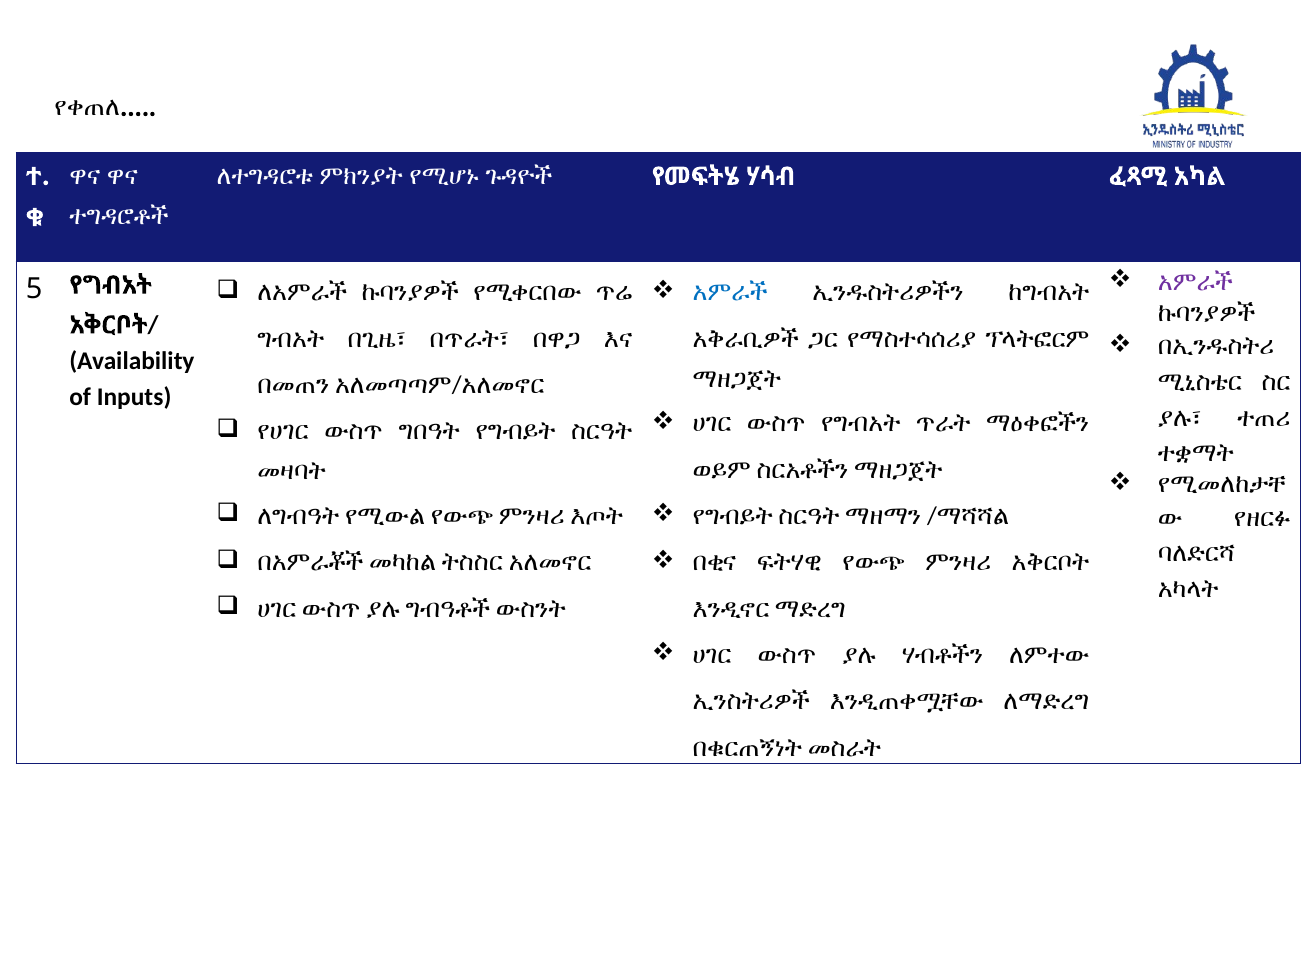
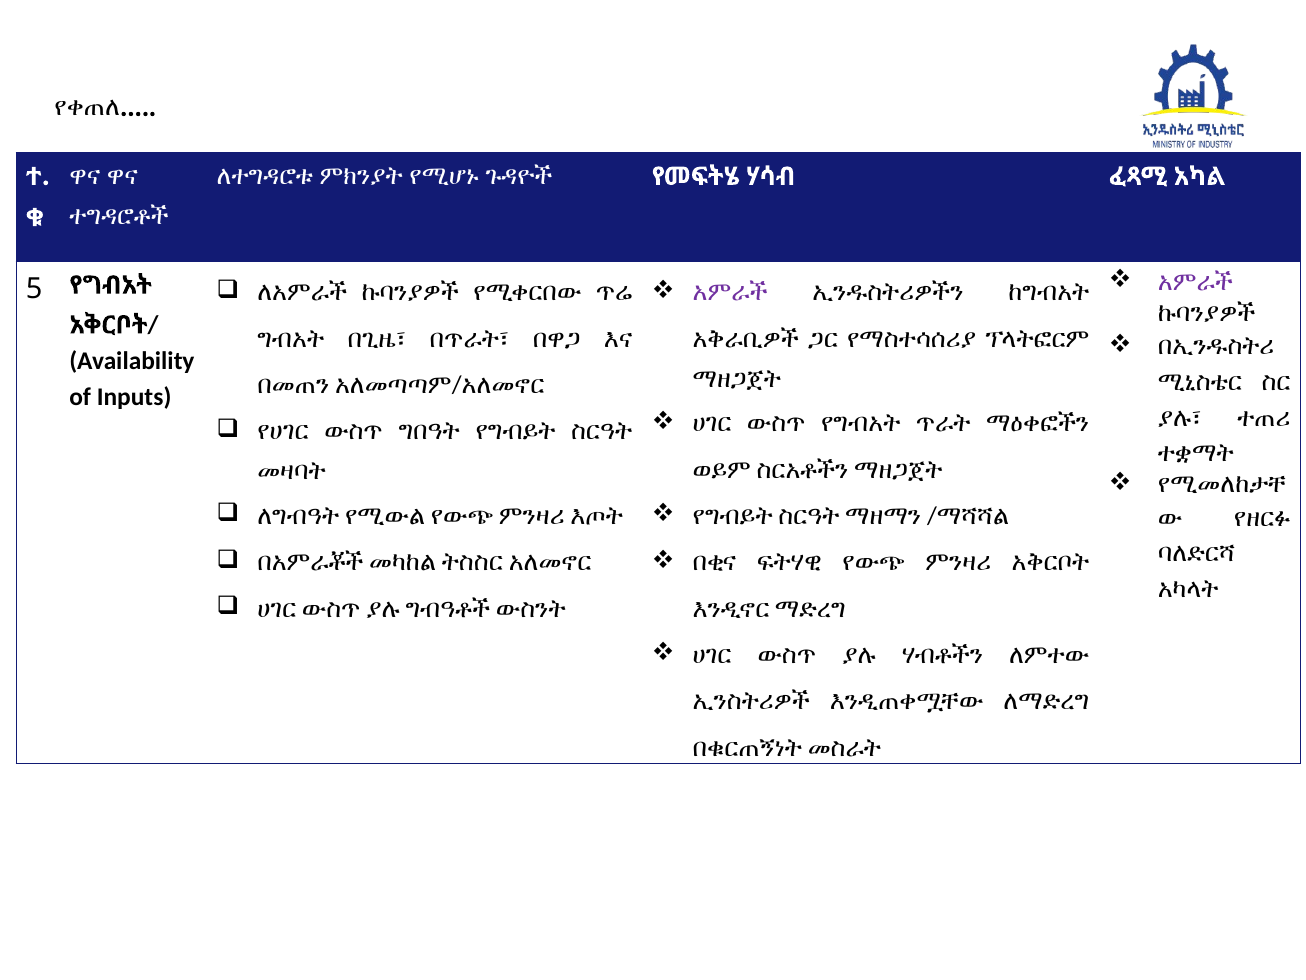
አምራች colour: blue -> purple (730, 292)
